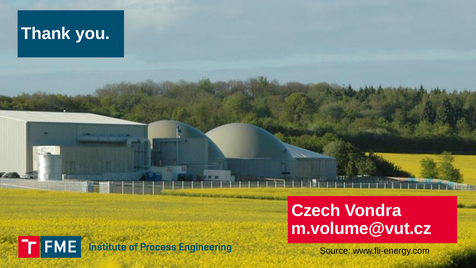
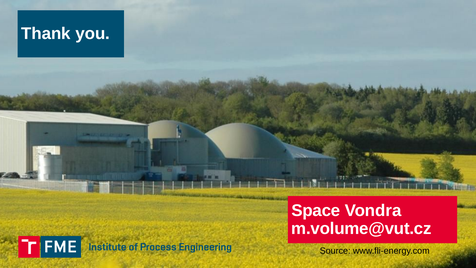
Czech: Czech -> Space (316, 210)
